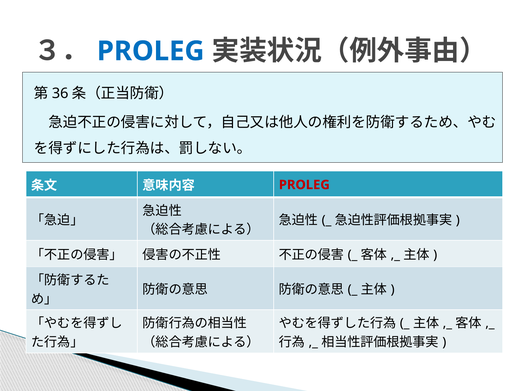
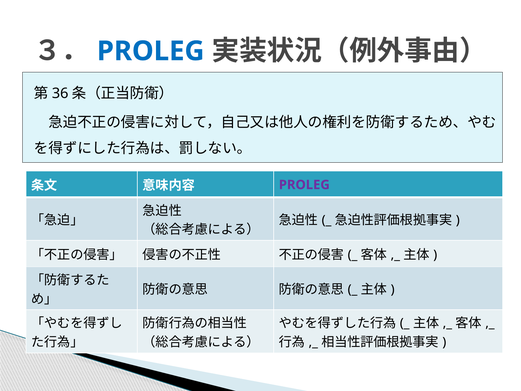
PROLEG colour: red -> purple (304, 185)
